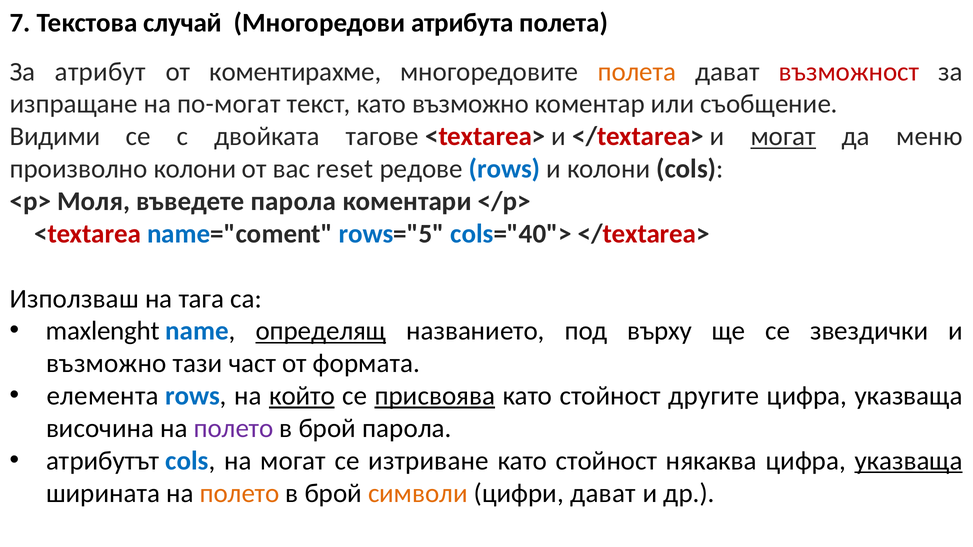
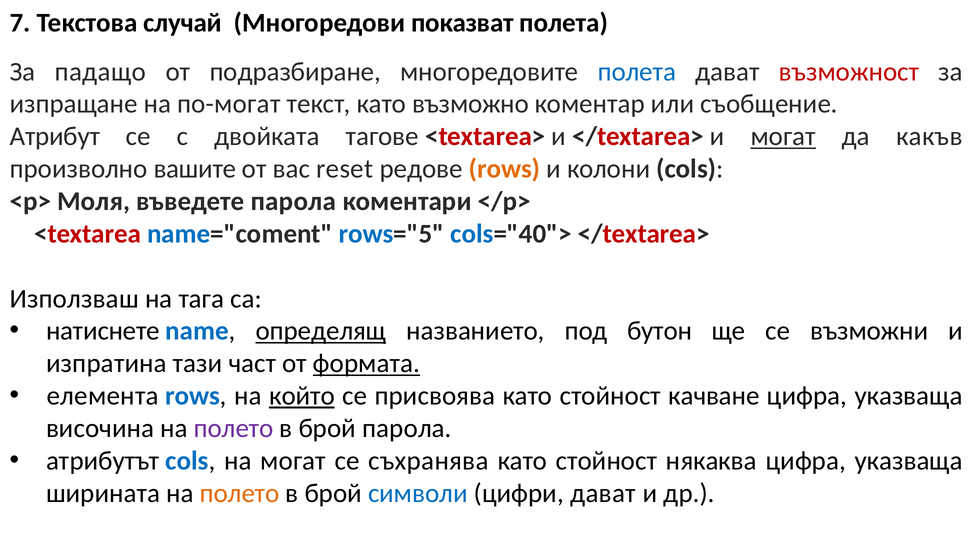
атрибута: атрибута -> показват (462, 23)
атрибут: атрибут -> падащо (100, 72)
коментирахме: коментирахме -> подразбиране (295, 72)
полета colour: orange -> blue (637, 72)
Видими: Видими -> Атрибут (55, 137)
меню: меню -> какъв (929, 137)
произволно колони: колони -> вашите (195, 169)
rows colour: blue -> orange (505, 169)
maxlenght: maxlenght -> натиснете (103, 331)
върху: върху -> бутон (660, 331)
звездички: звездички -> възможни (869, 331)
възможно: възможно -> изпратина (107, 364)
формата underline: none -> present (366, 364)
присвоява underline: present -> none (435, 396)
другите: другите -> качване (714, 396)
изтриване: изтриване -> съхранява (428, 461)
указваща underline: present -> none (909, 461)
символи colour: orange -> blue (418, 493)
